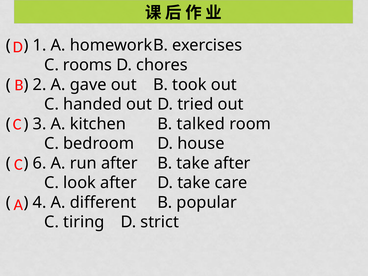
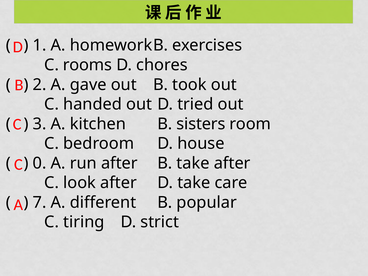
talked: talked -> sisters (201, 124)
6: 6 -> 0 (40, 163)
4: 4 -> 7 (40, 202)
